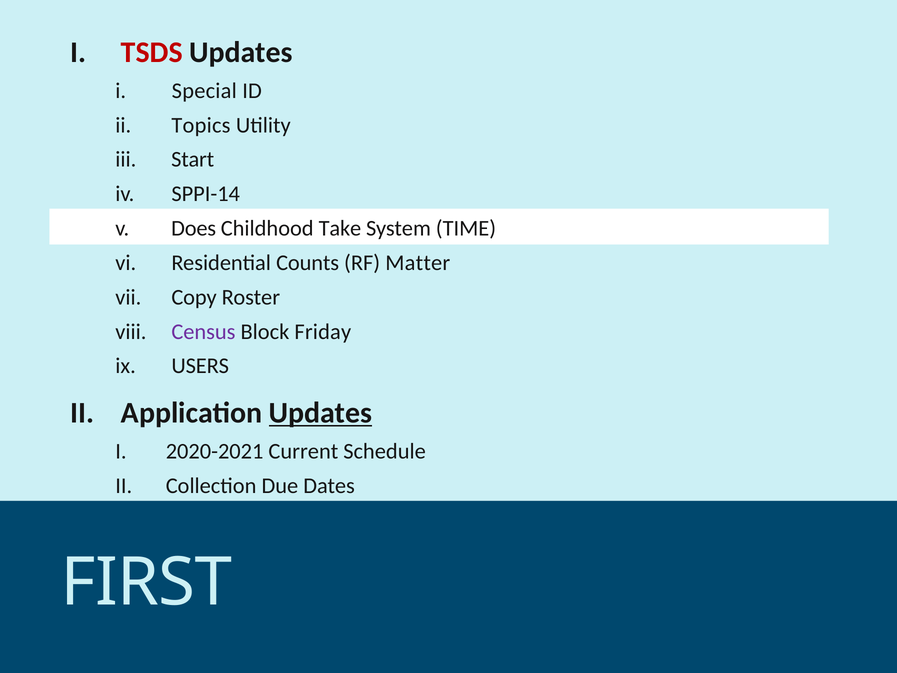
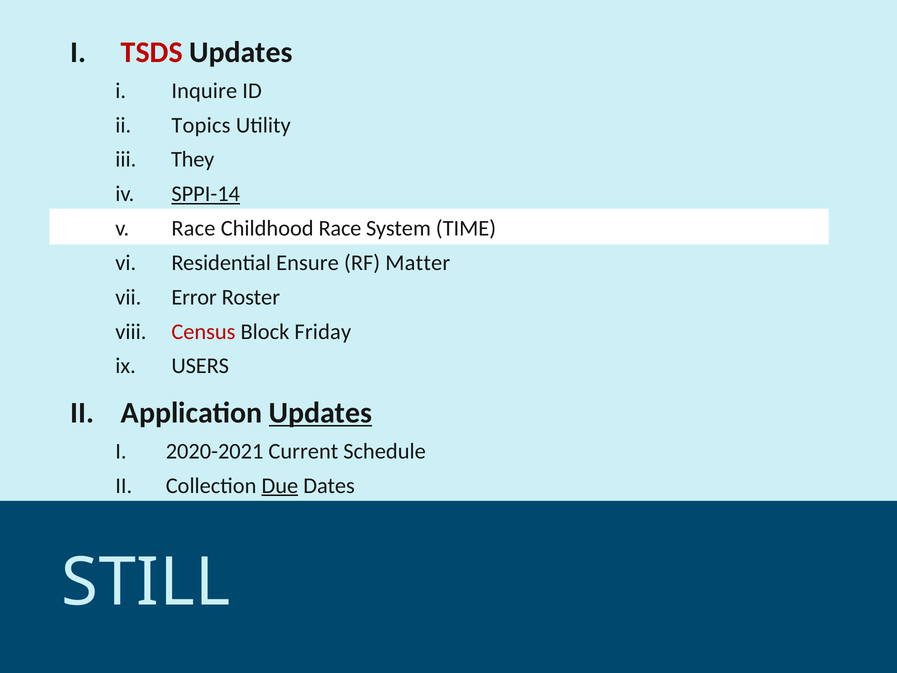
Special: Special -> Inquire (204, 91)
Start: Start -> They (193, 159)
SPPI-14 underline: none -> present (206, 194)
Does: Does -> Race (193, 228)
Childhood Take: Take -> Race (340, 228)
Counts: Counts -> Ensure (308, 263)
Copy: Copy -> Error (194, 297)
Census colour: purple -> red (203, 331)
Due underline: none -> present (280, 486)
FIRST: FIRST -> STILL (146, 582)
